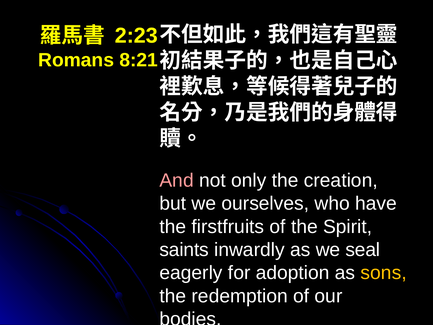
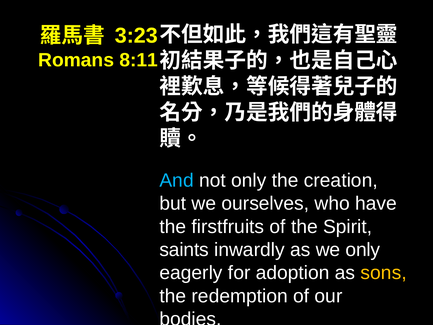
2:23: 2:23 -> 3:23 (136, 36)
8:21: 8:21 -> 8:11 (139, 60)
And colour: pink -> light blue (177, 180)
we seal: seal -> only (363, 250)
